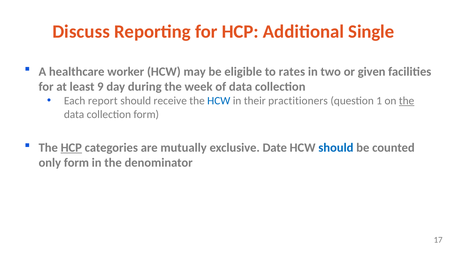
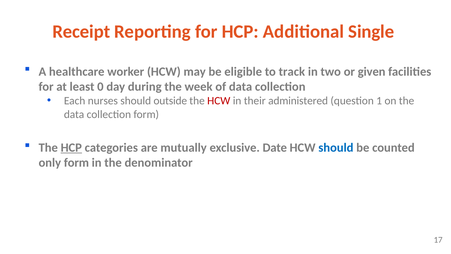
Discuss: Discuss -> Receipt (81, 32)
rates: rates -> track (292, 71)
9: 9 -> 0 (100, 86)
report: report -> nurses (103, 101)
receive: receive -> outside (170, 101)
HCW colour: blue -> red (219, 101)
practitioners: practitioners -> administered (298, 101)
the underline: present -> none (407, 101)
